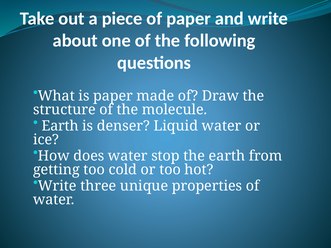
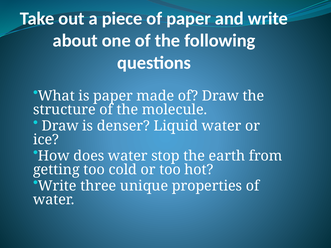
Earth: Earth -> Draw (60, 126)
